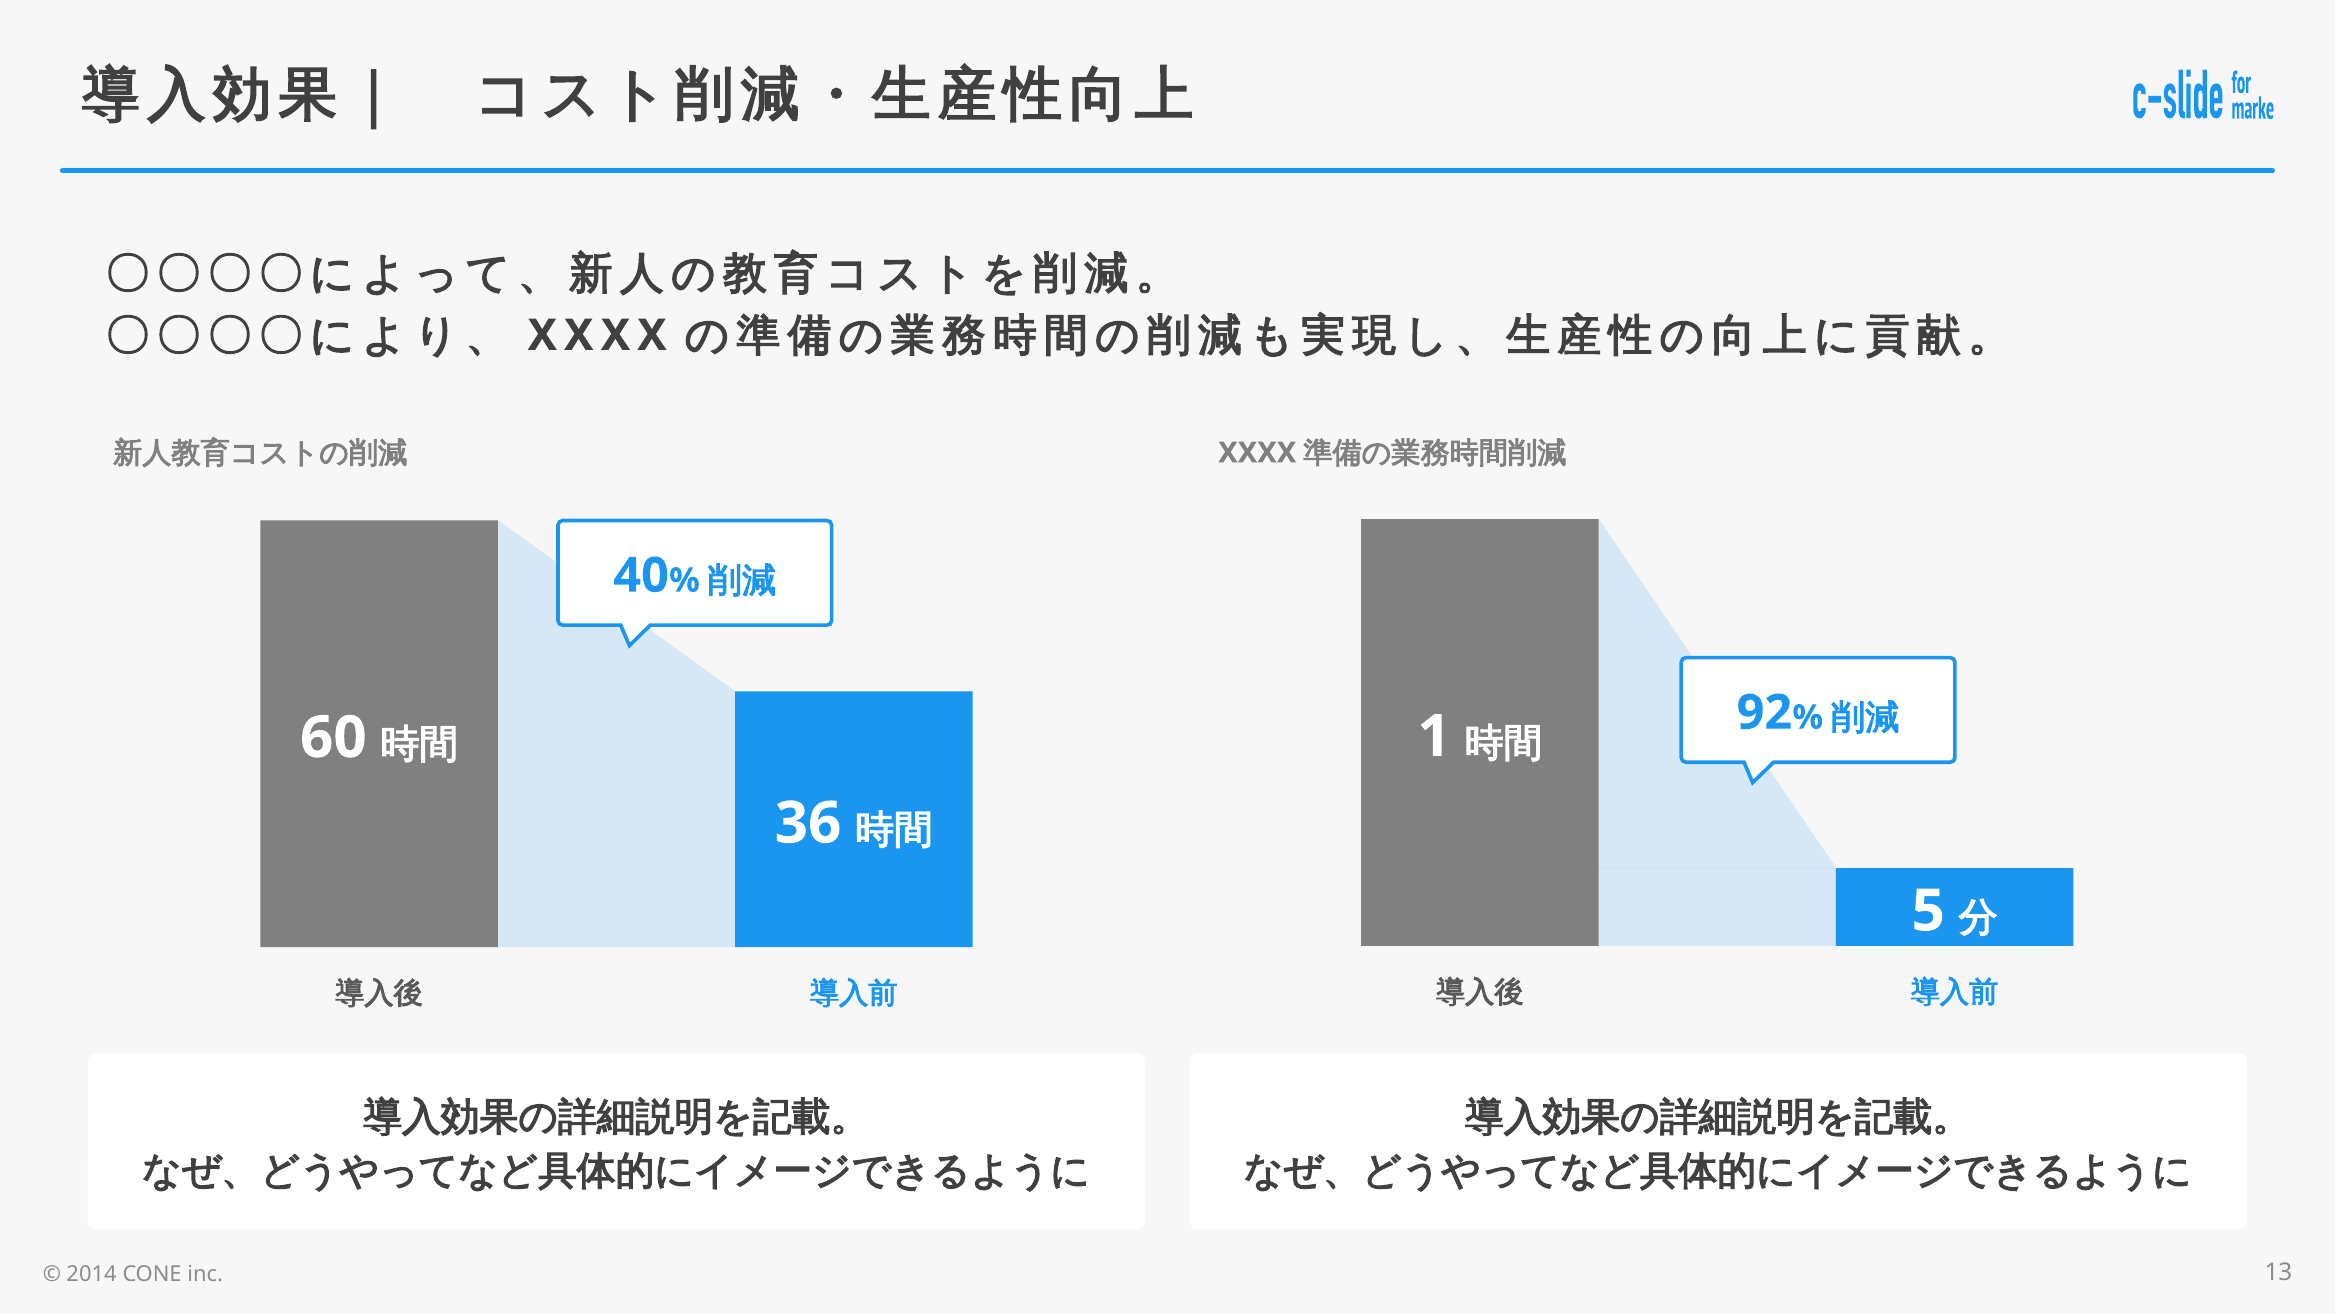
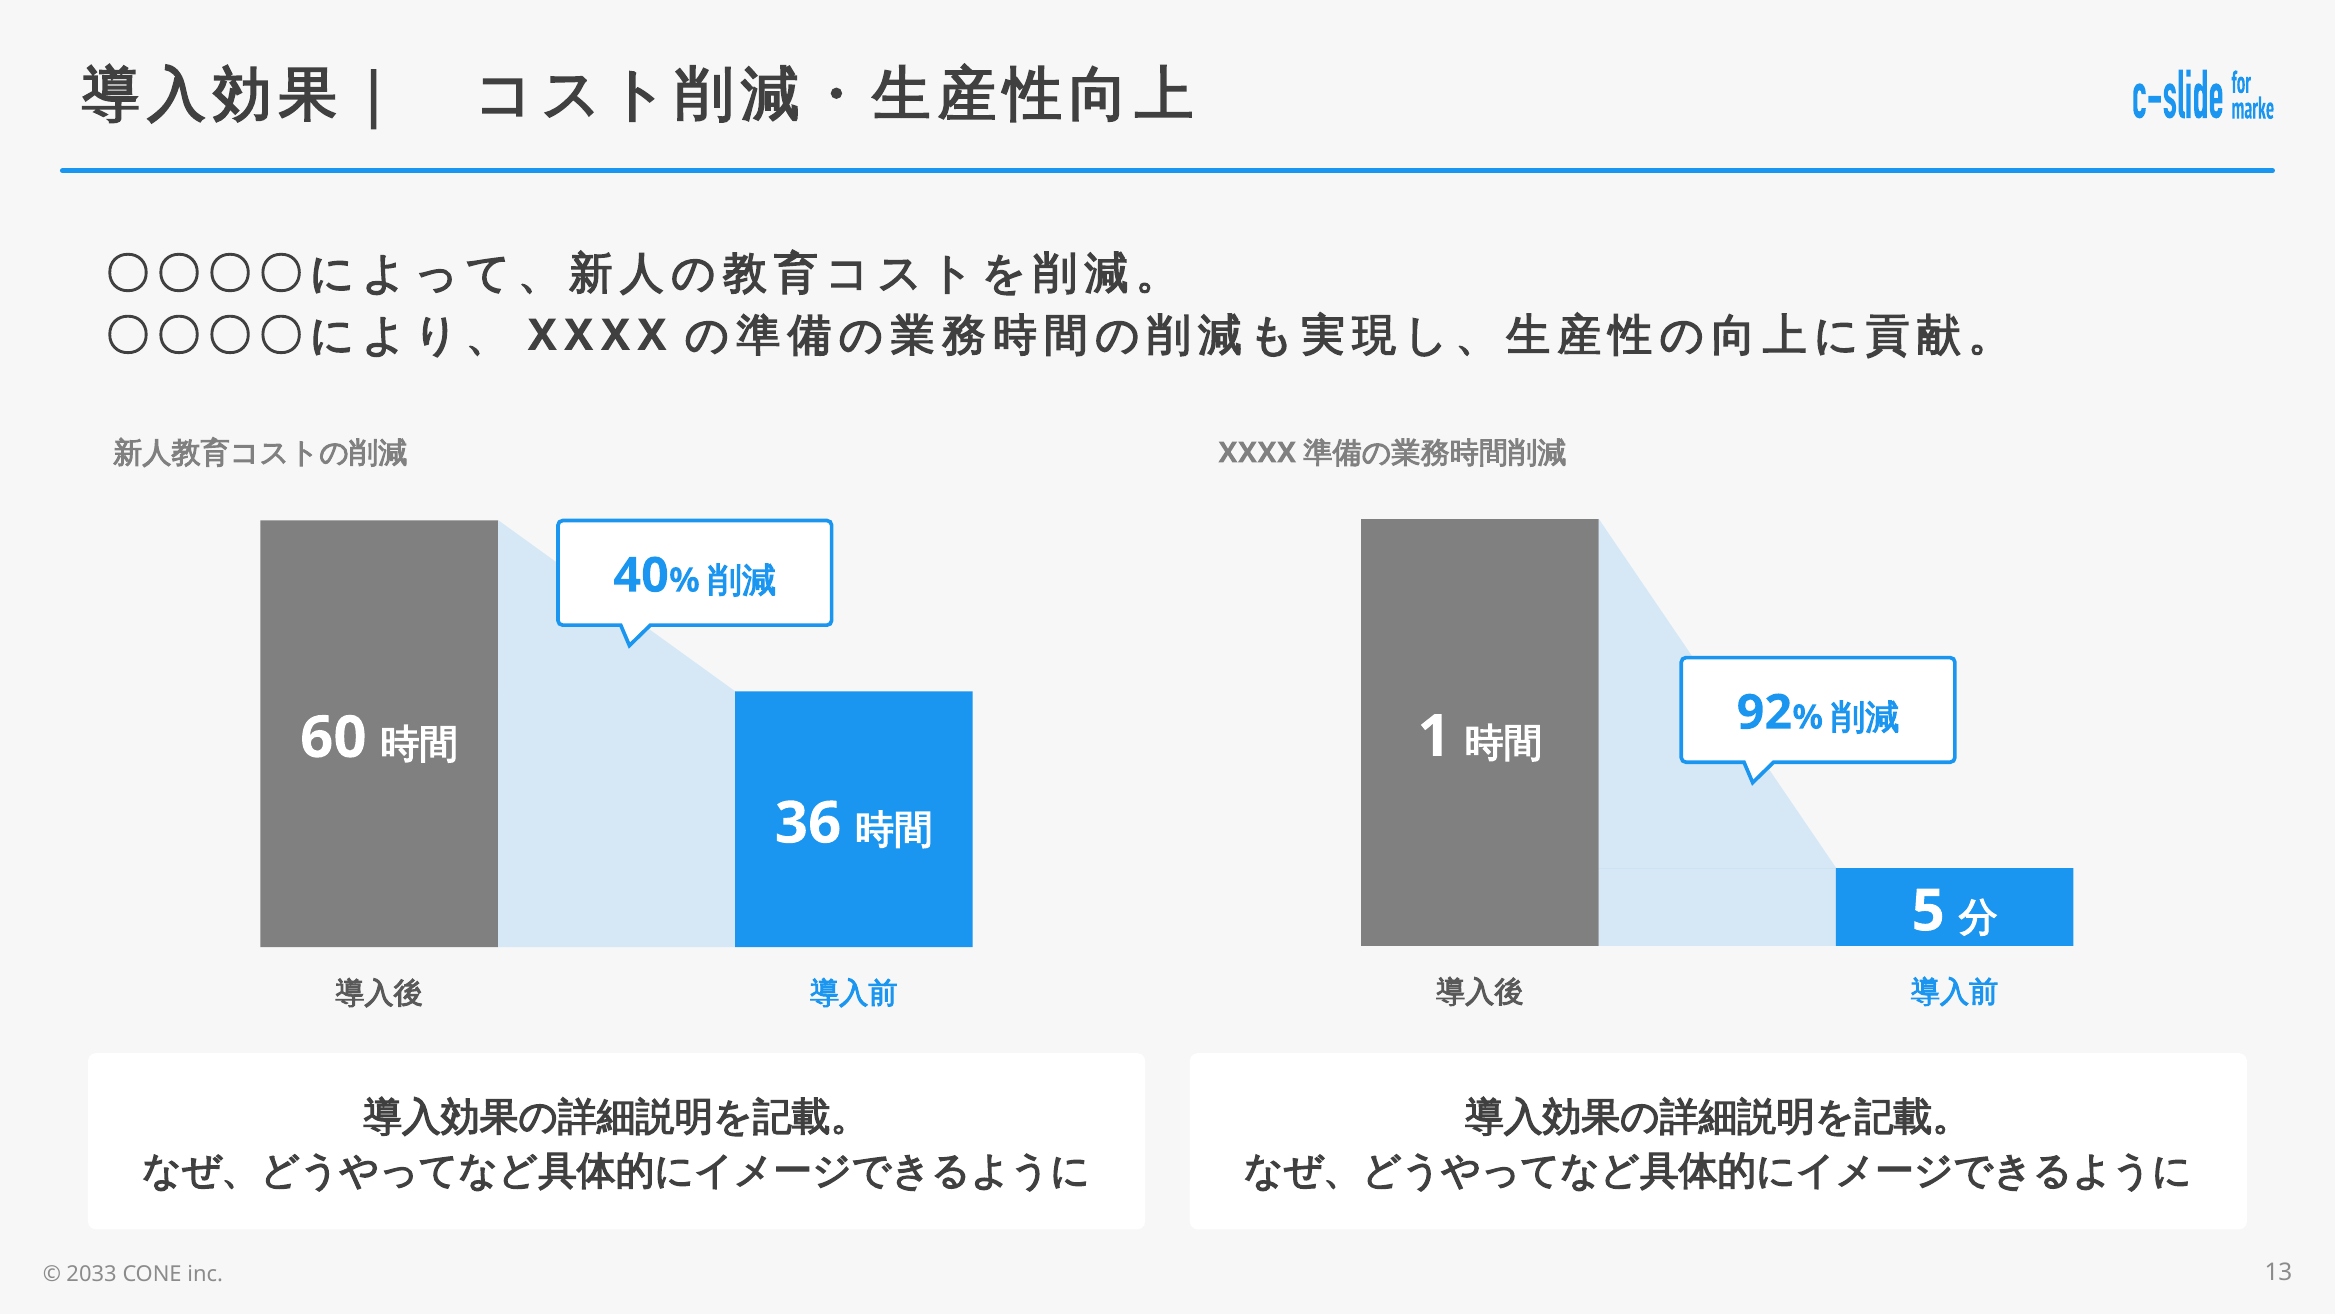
2014: 2014 -> 2033 (92, 1274)
